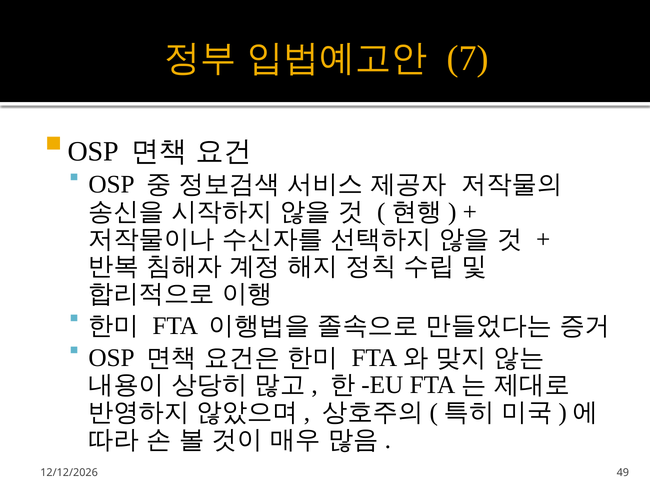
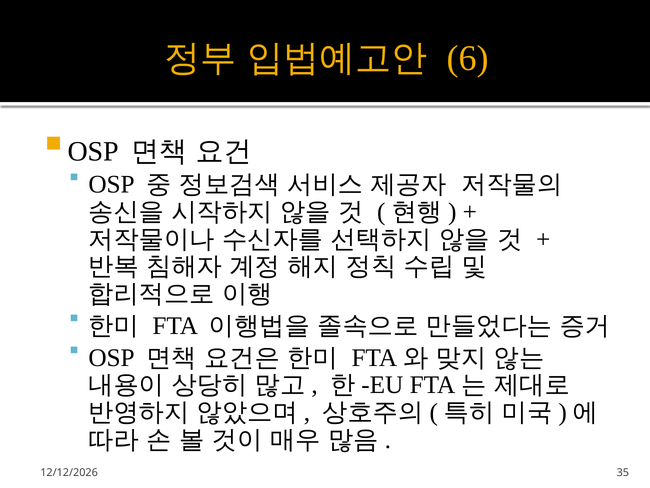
7: 7 -> 6 (468, 58)
49: 49 -> 35 (623, 472)
